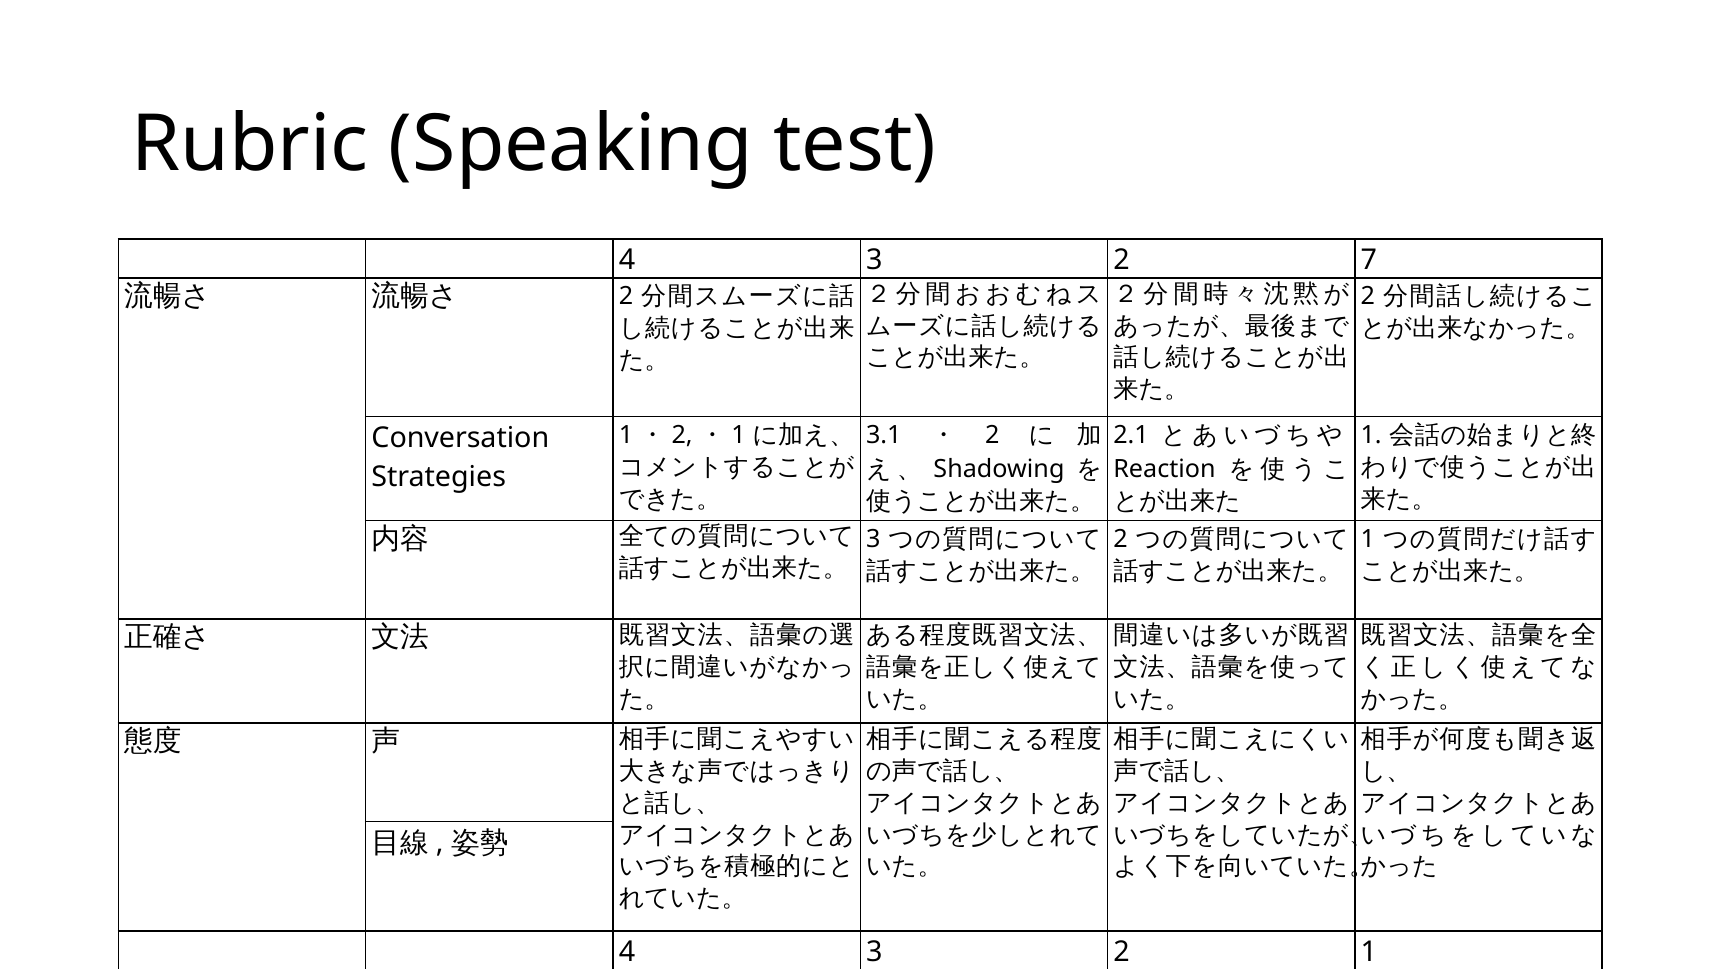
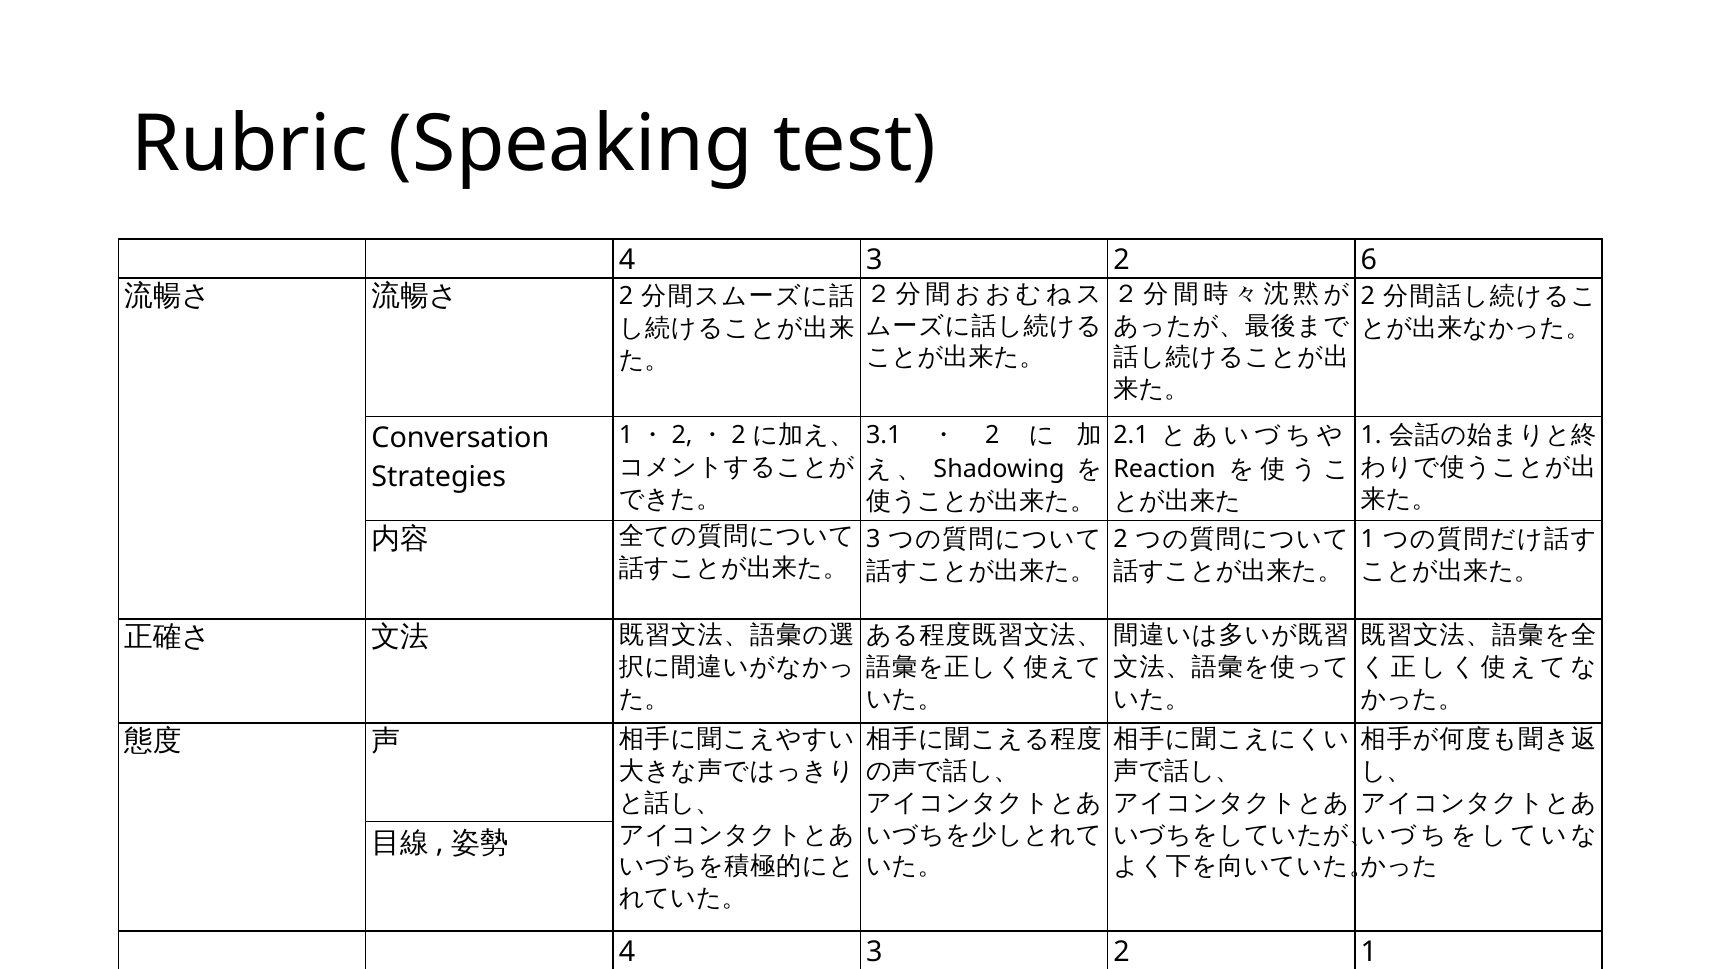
7: 7 -> 6 (1369, 260)
1: 1 -> 2 (739, 435)
